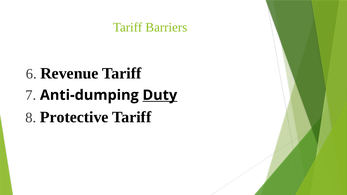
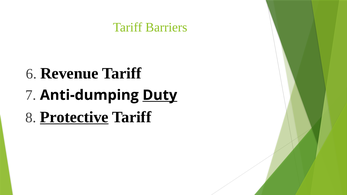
Protective underline: none -> present (74, 117)
